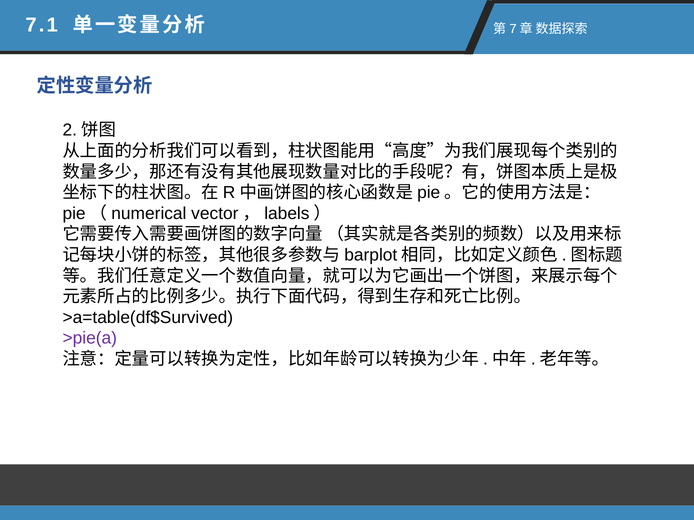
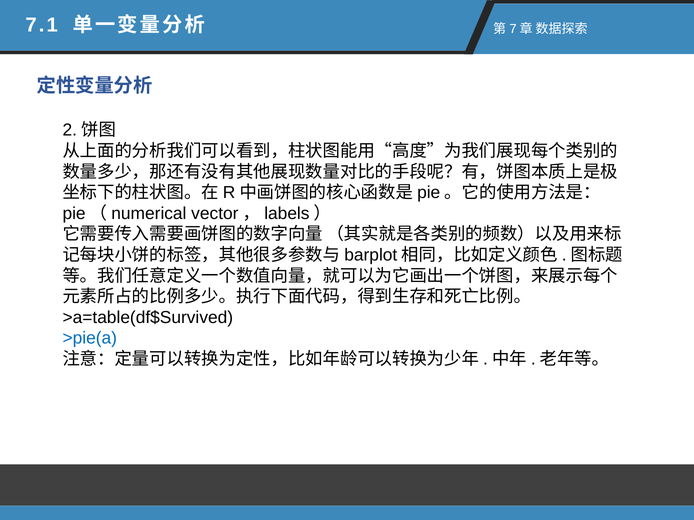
>pie(a colour: purple -> blue (90, 339)
